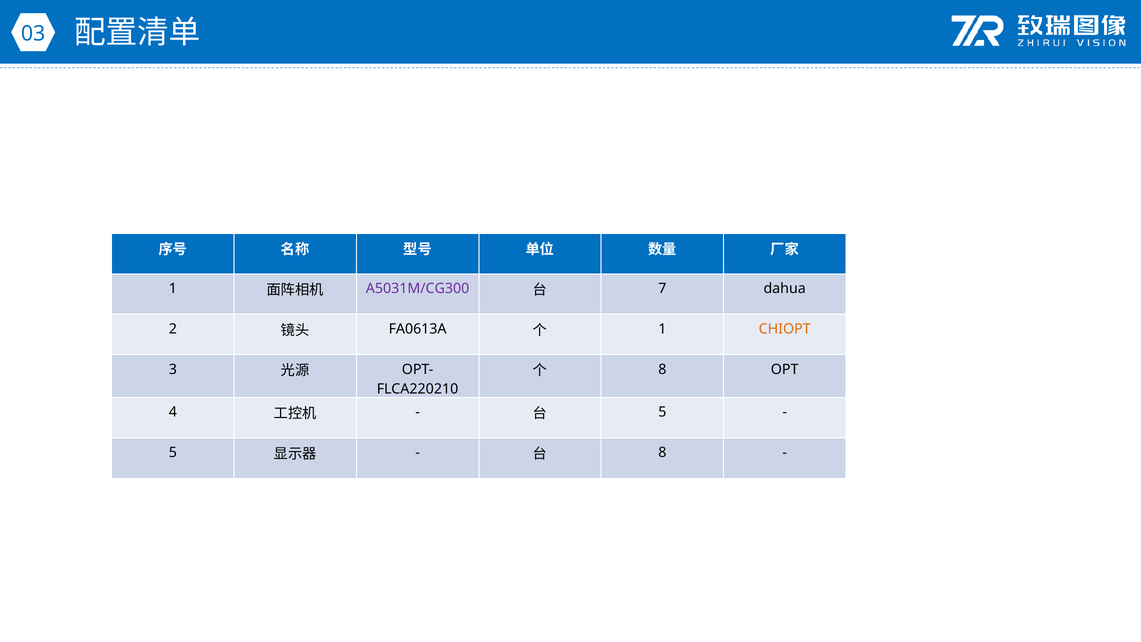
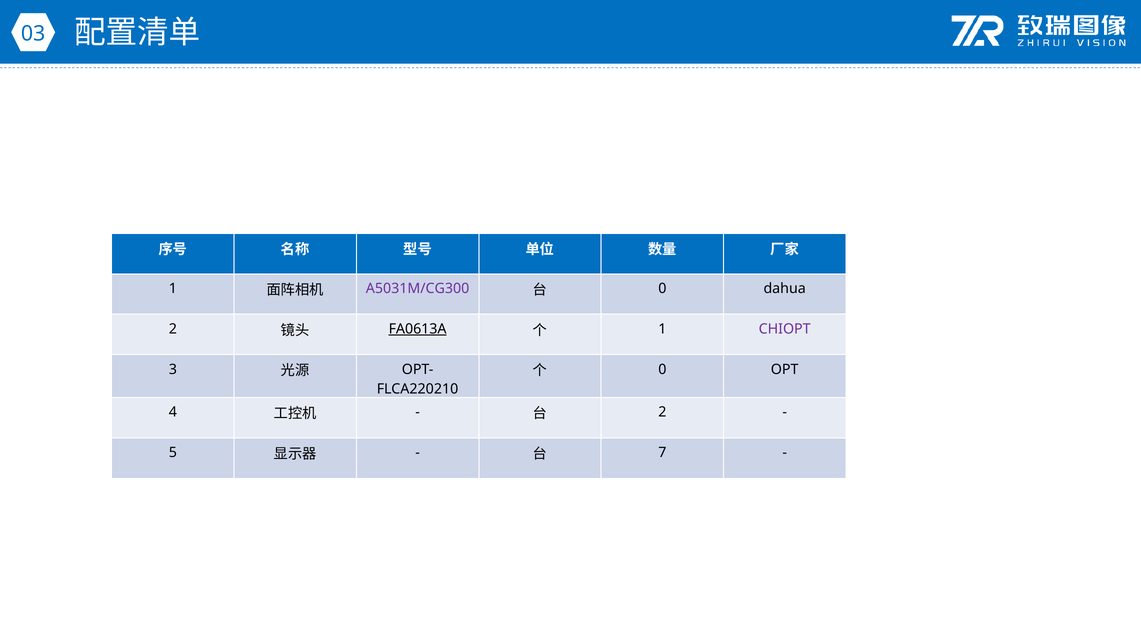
7: 7 -> 0 (662, 289)
FA0613A underline: none -> present (418, 329)
CHIOPT colour: orange -> purple (785, 329)
8: 8 -> 0 (662, 369)
5: 5 -> 2 (662, 412)
8: 8 -> 7 (662, 453)
